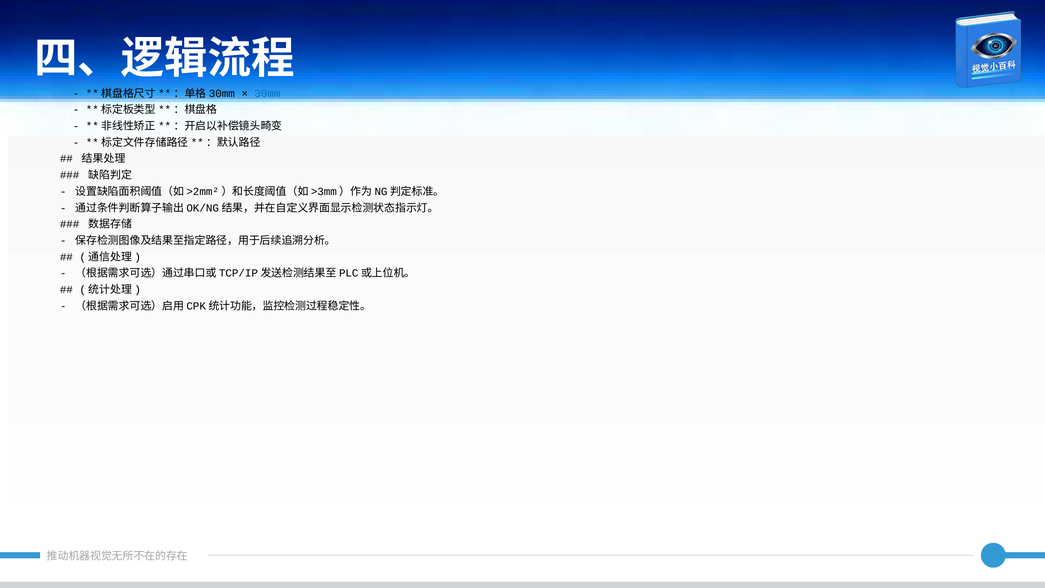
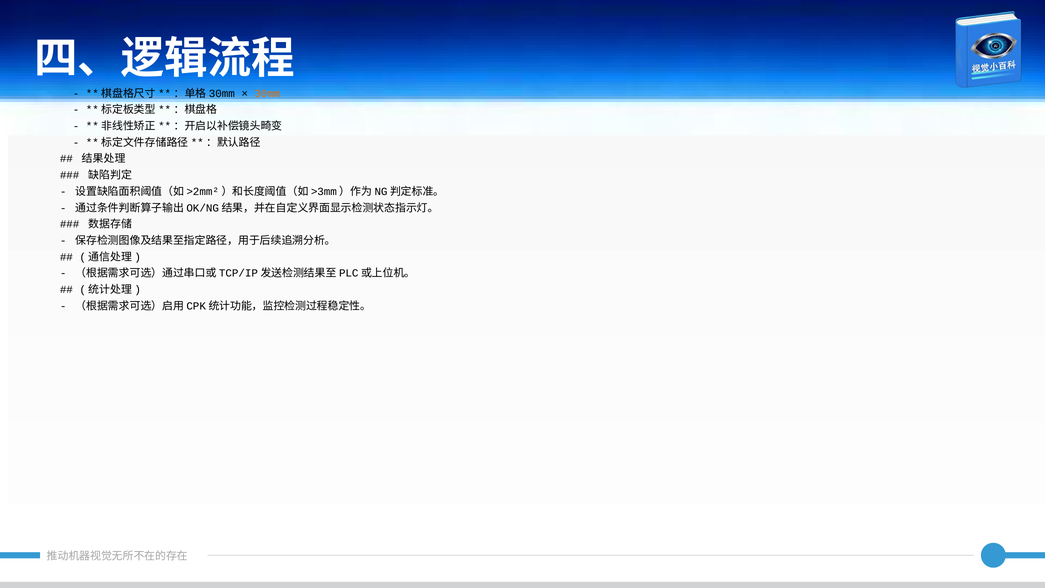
30mm colour: blue -> orange (267, 93)
